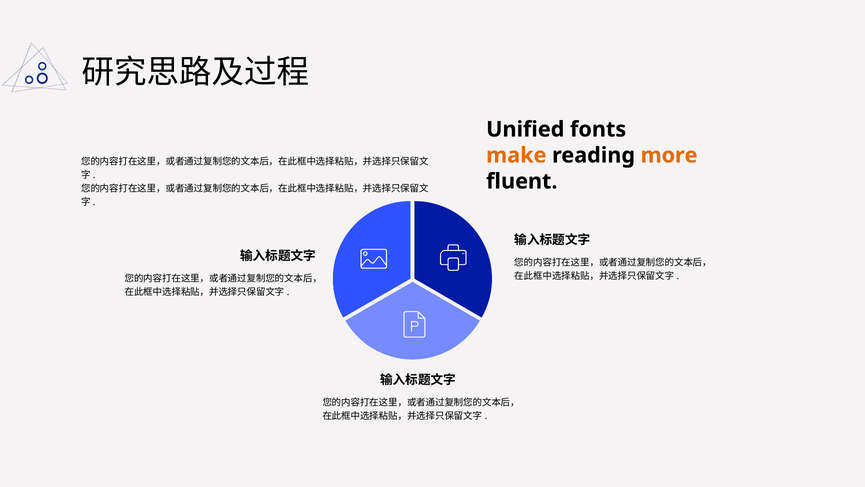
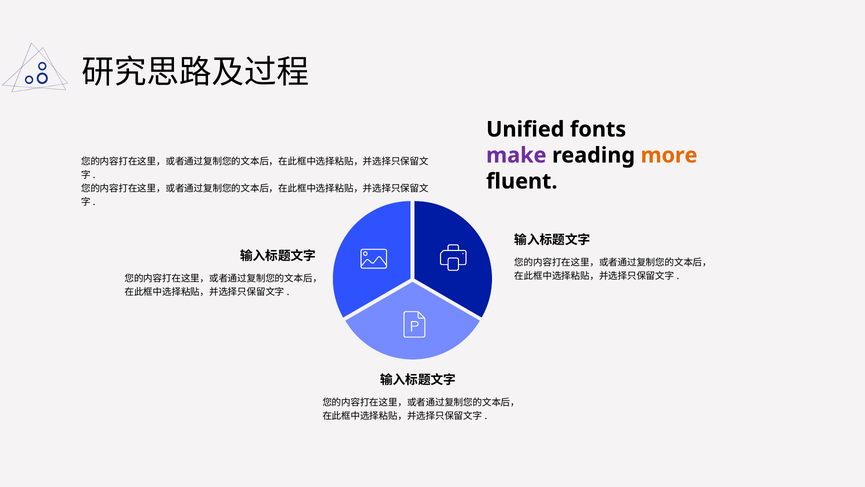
make colour: orange -> purple (516, 155)
